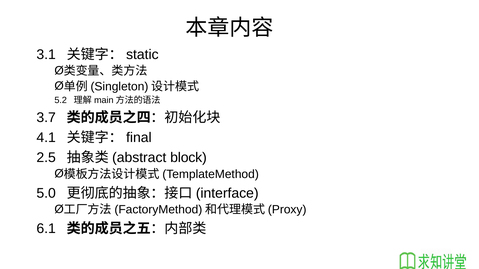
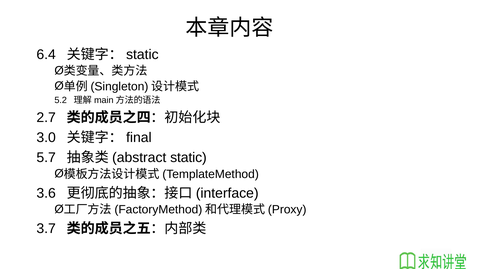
3.1: 3.1 -> 6.4 (46, 55)
3.7: 3.7 -> 2.7 (46, 118)
4.1: 4.1 -> 3.0 (46, 138)
2.5: 2.5 -> 5.7 (46, 158)
block: block -> static (188, 158)
5.0: 5.0 -> 3.6 (46, 193)
6.1: 6.1 -> 3.7 (46, 229)
